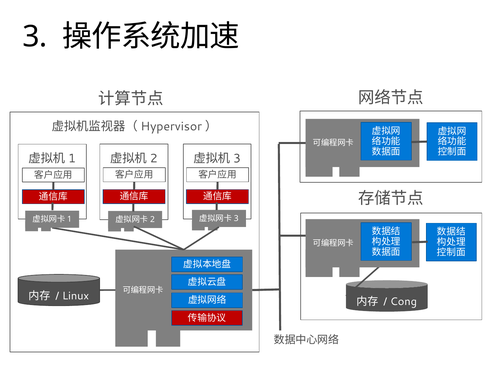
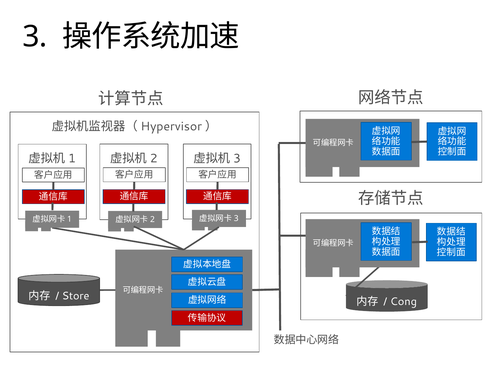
Linux: Linux -> Store (76, 296)
